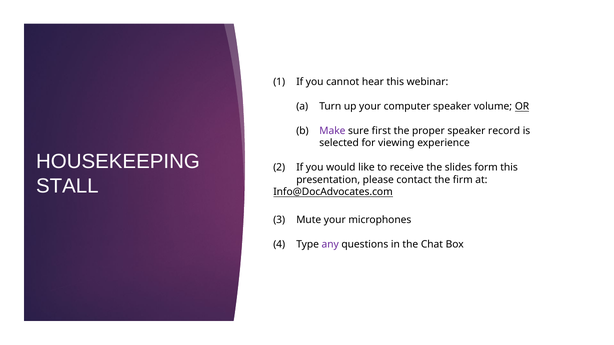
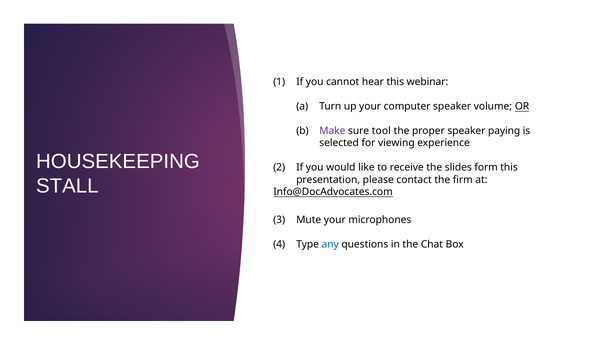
first: first -> tool (381, 131)
record: record -> paying (504, 131)
any colour: purple -> blue (330, 244)
